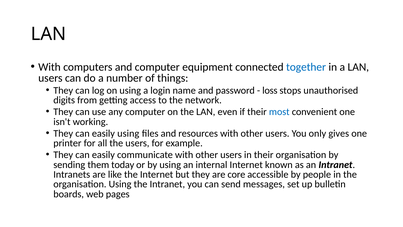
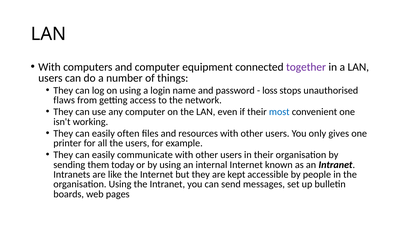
together colour: blue -> purple (306, 67)
digits: digits -> flaws (64, 100)
easily using: using -> often (128, 133)
core: core -> kept (236, 174)
